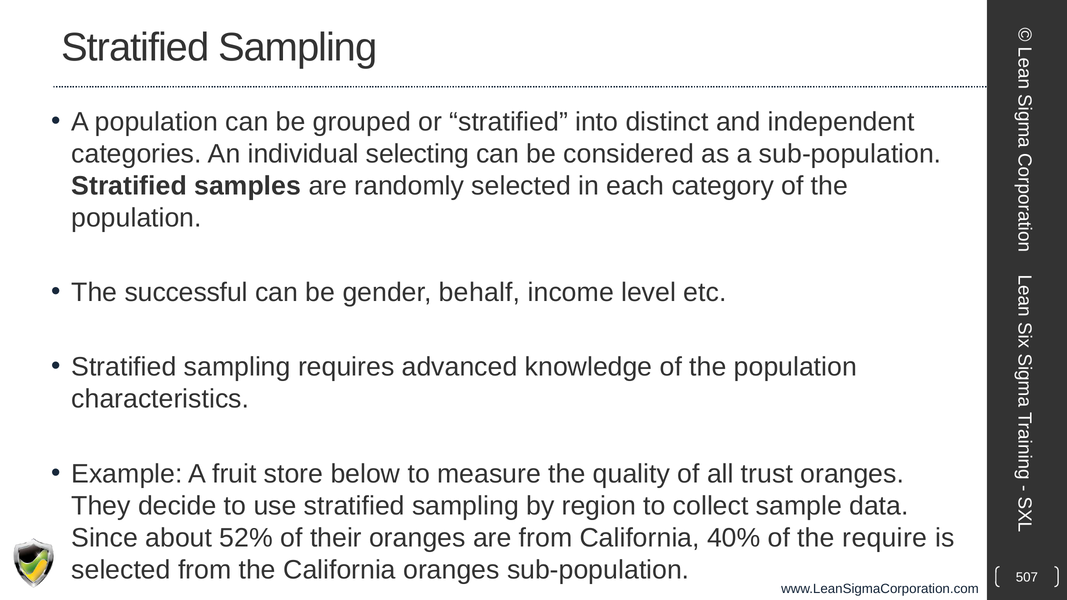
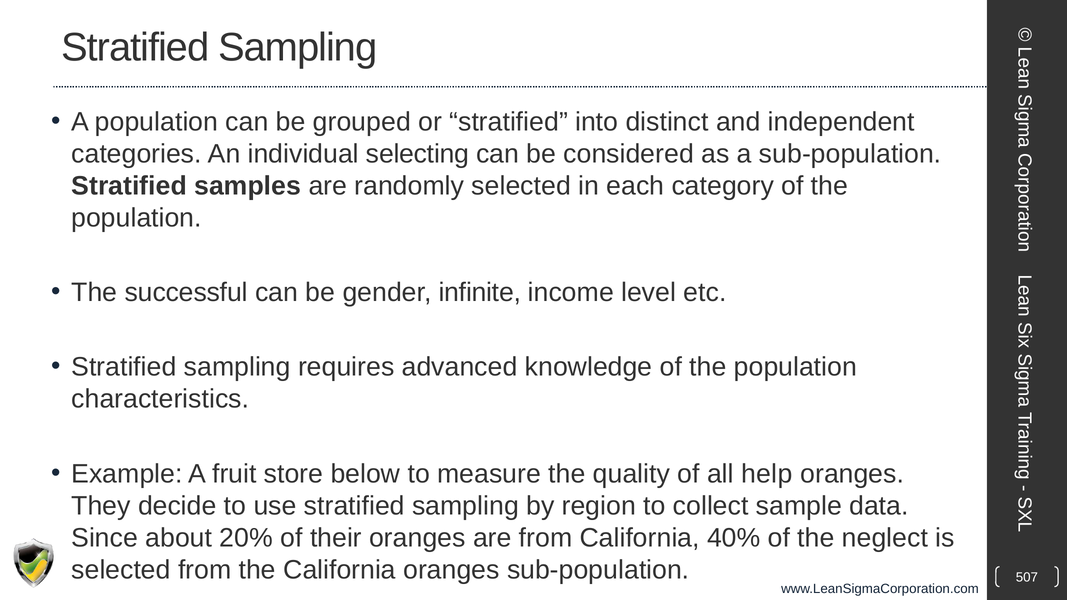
behalf: behalf -> infinite (480, 293)
trust: trust -> help (767, 474)
52%: 52% -> 20% (246, 538)
require: require -> neglect (885, 538)
